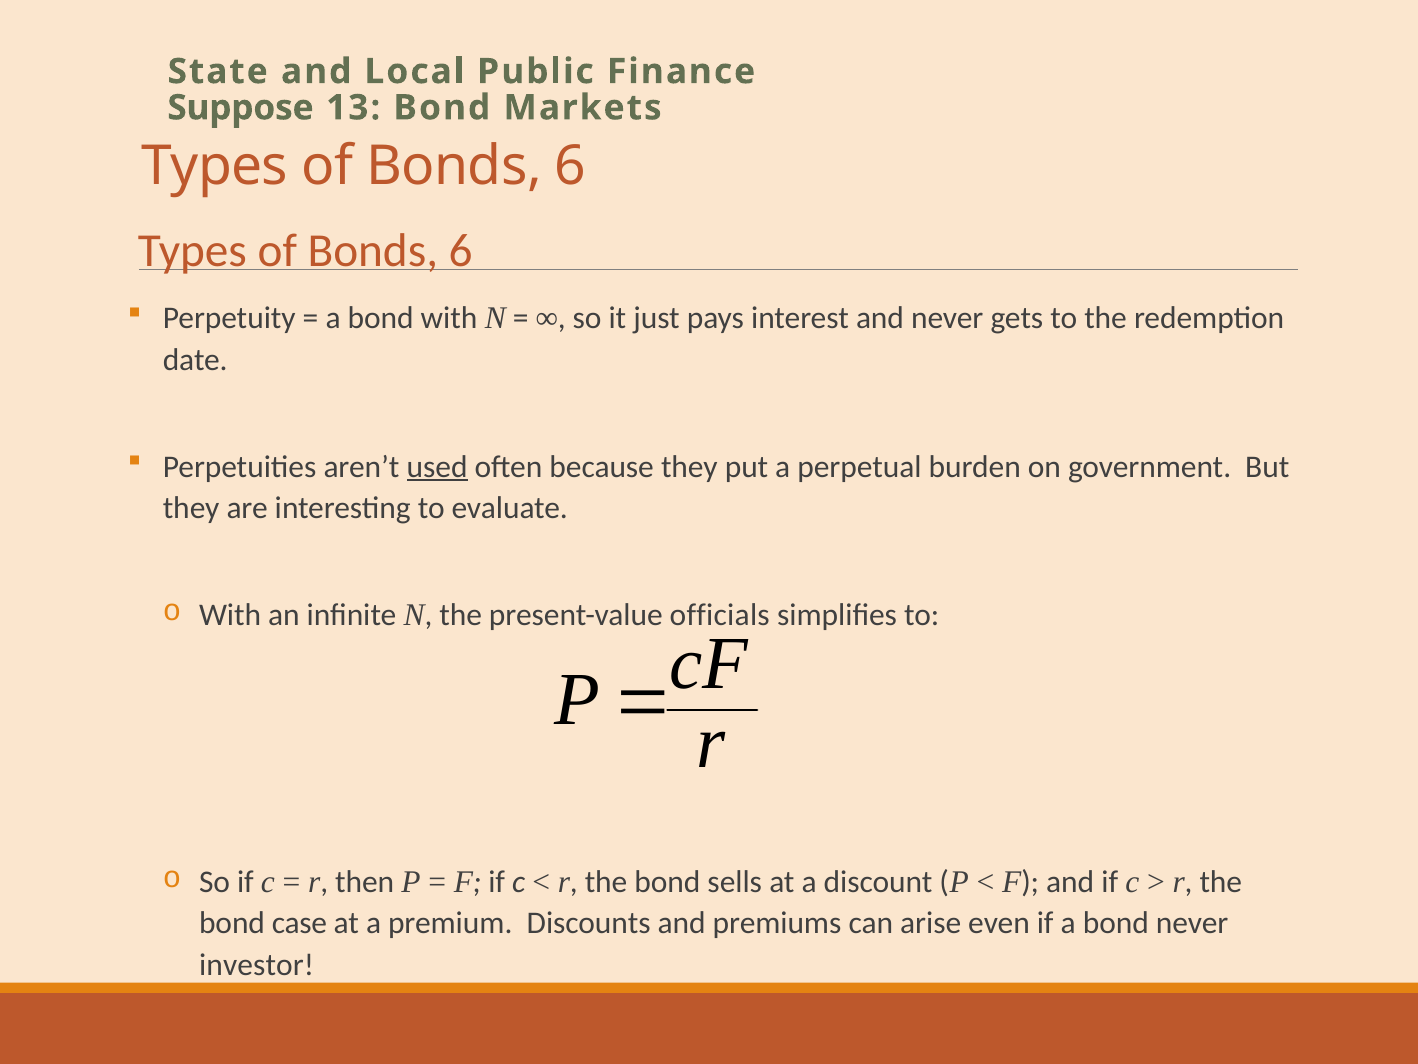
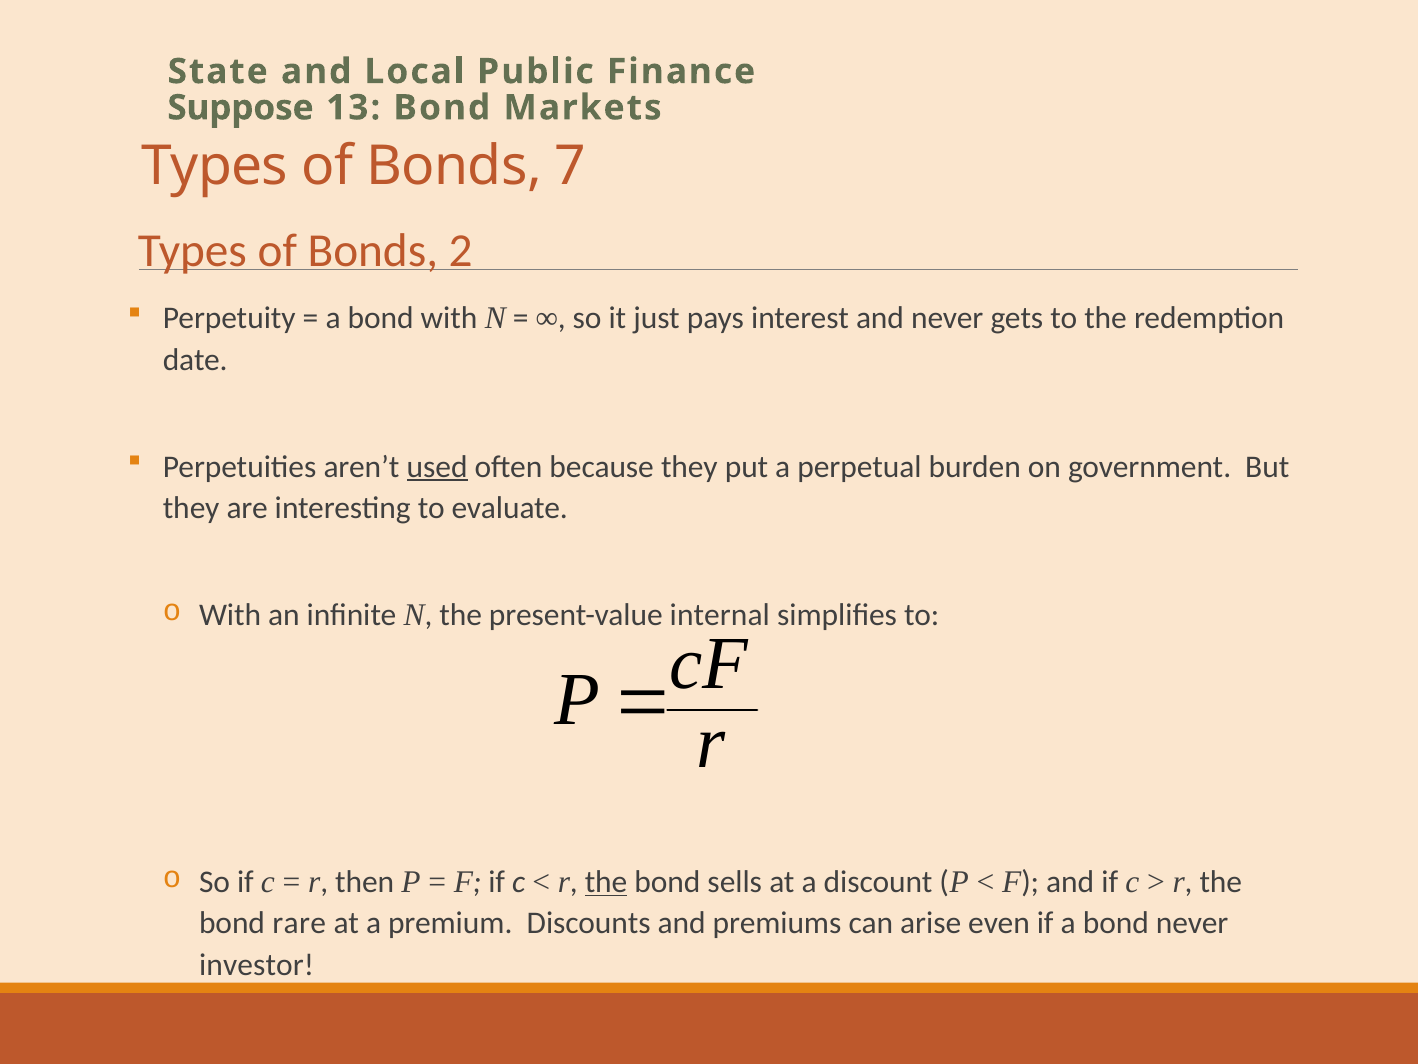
6: 6 -> 7 (571, 167)
6: 6 -> 2 (461, 251)
officials: officials -> internal (720, 615)
the underline: none -> present (606, 882)
case: case -> rare (299, 923)
